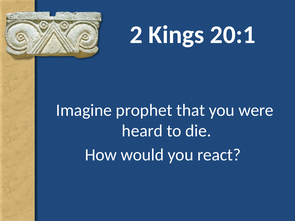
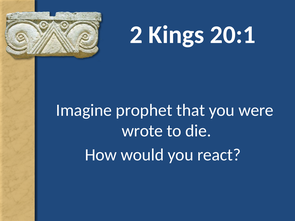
heard: heard -> wrote (142, 131)
